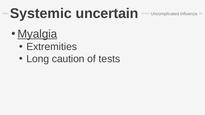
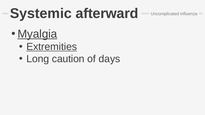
uncertain: uncertain -> afterward (107, 14)
Extremities underline: none -> present (52, 47)
tests: tests -> days (109, 59)
